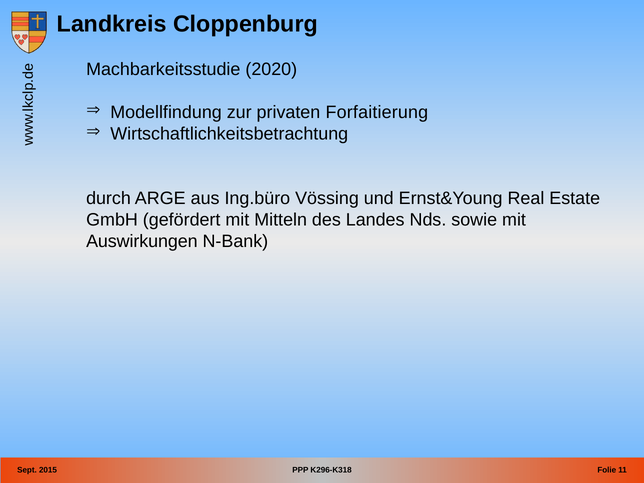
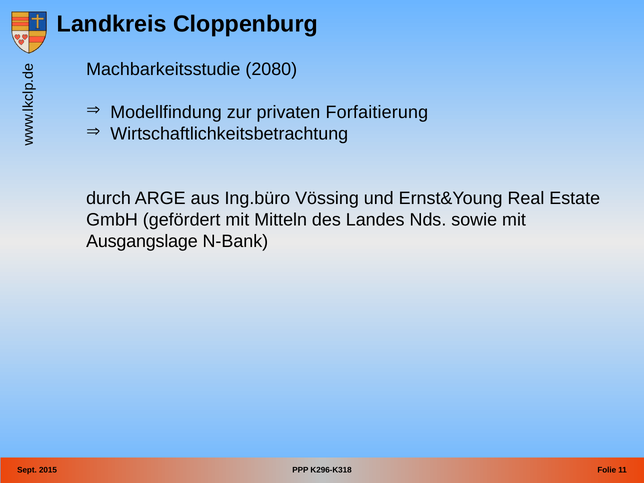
2020: 2020 -> 2080 (271, 69)
Auswirkungen: Auswirkungen -> Ausgangslage (142, 241)
